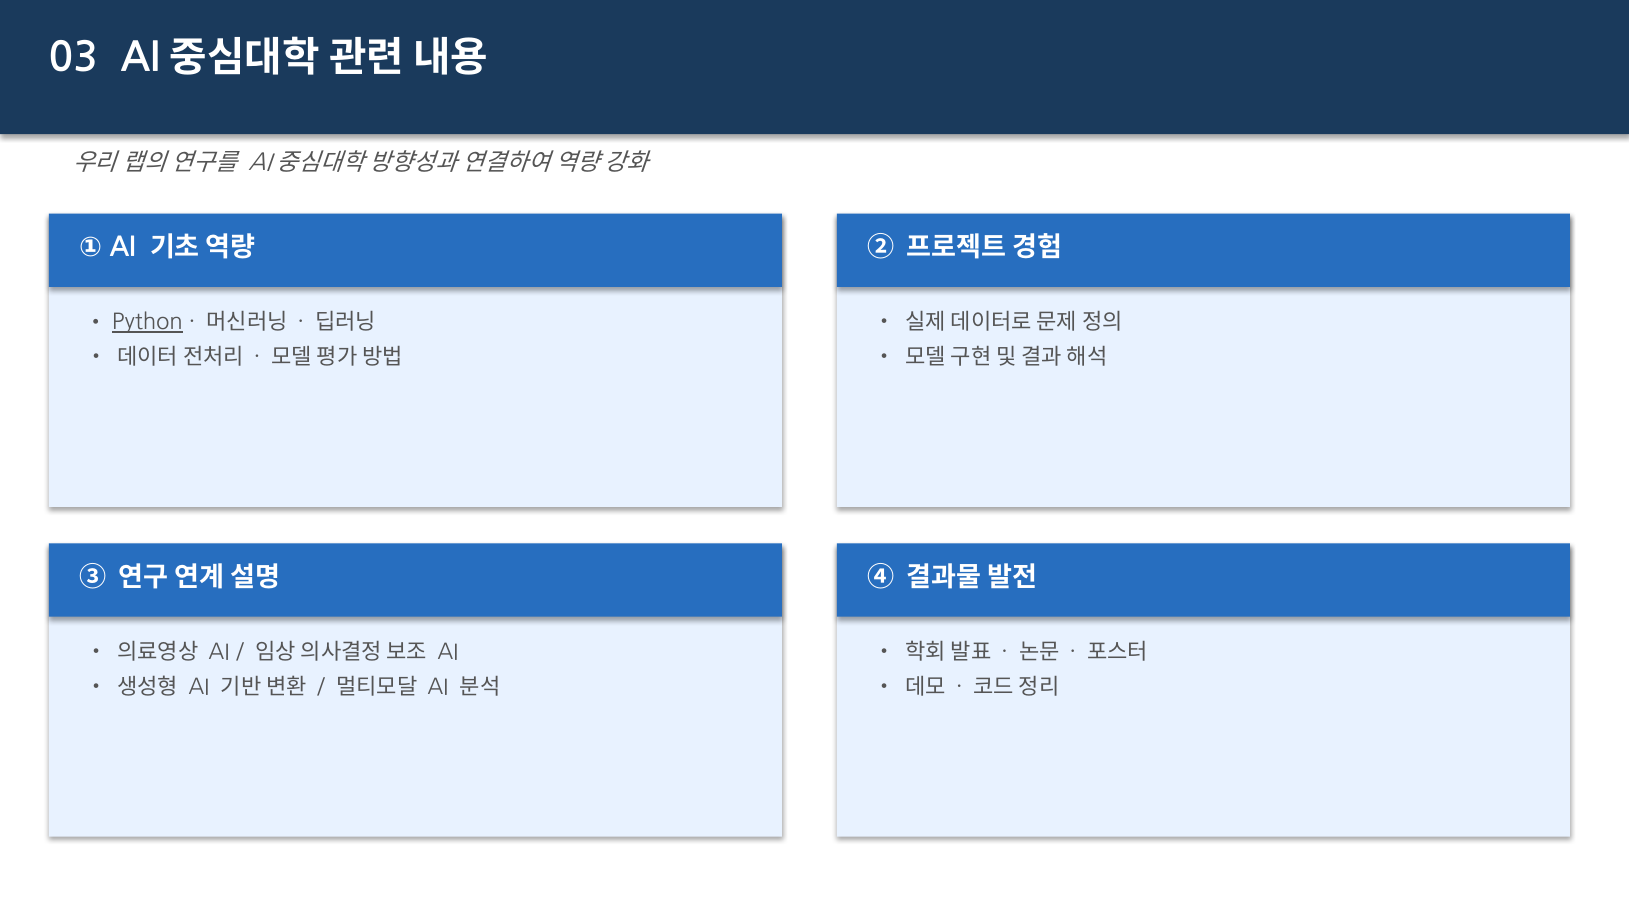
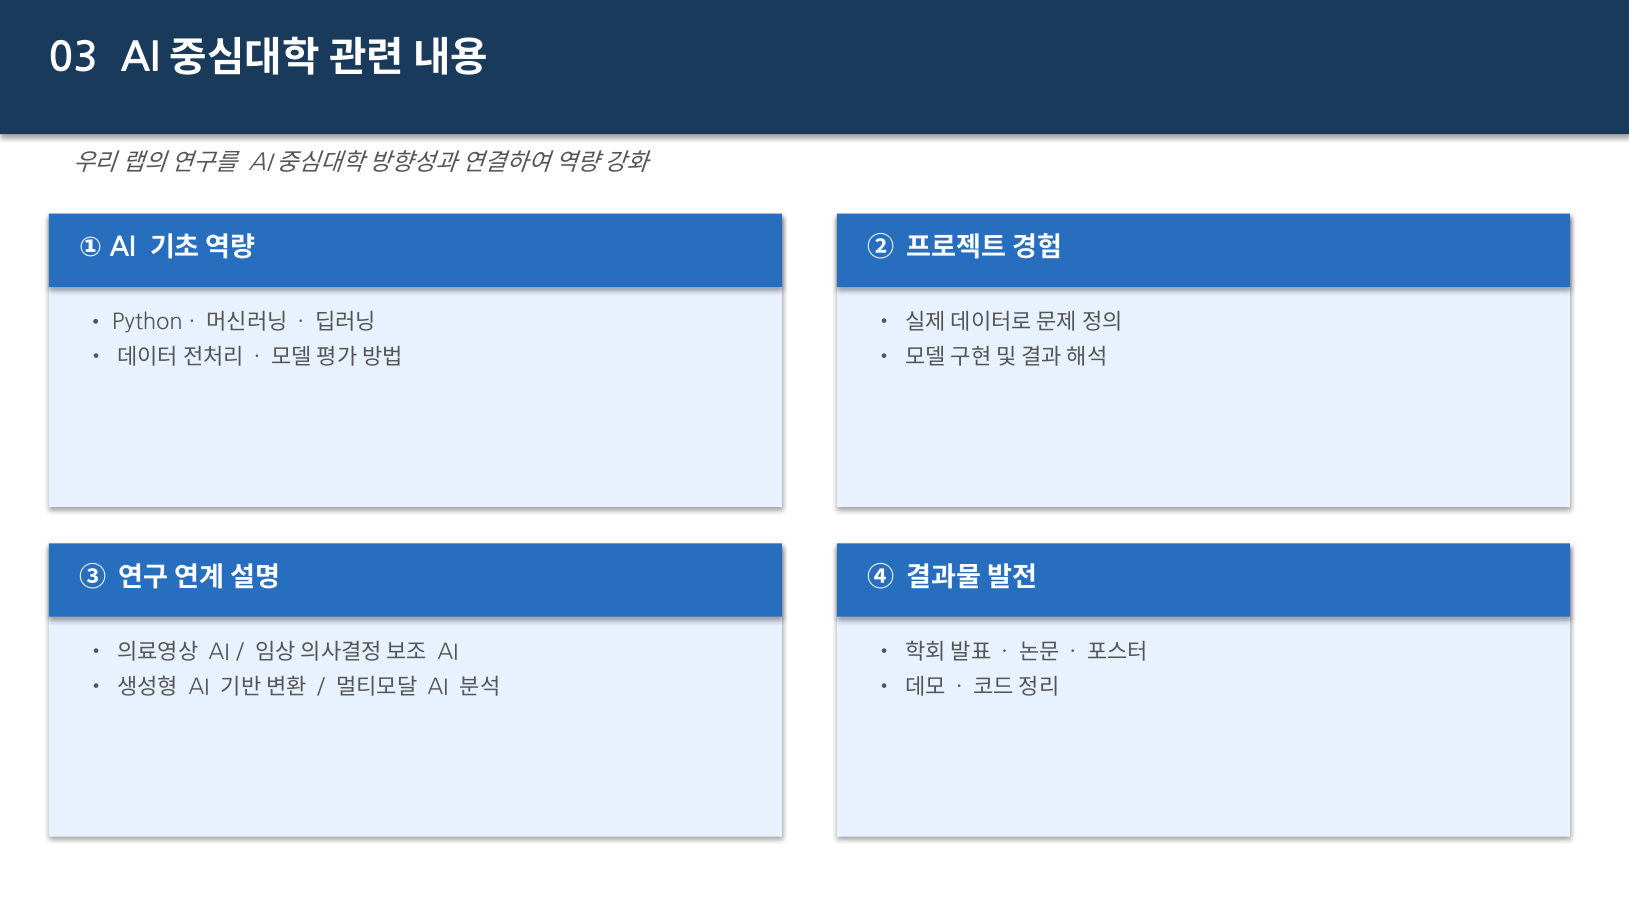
Python underline: present -> none (147, 323)
